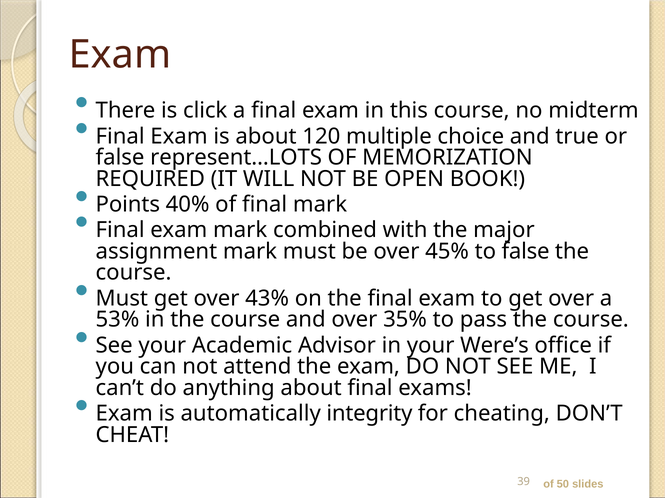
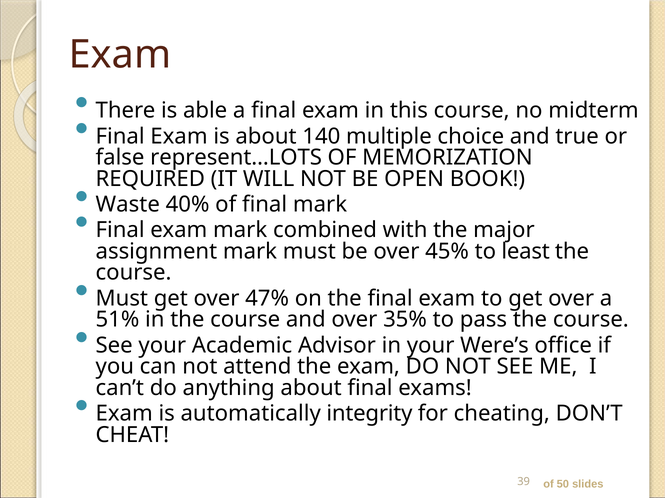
click: click -> able (205, 111)
120: 120 -> 140 (321, 137)
Points: Points -> Waste (128, 205)
to false: false -> least (526, 252)
43%: 43% -> 47% (267, 299)
53%: 53% -> 51% (117, 320)
